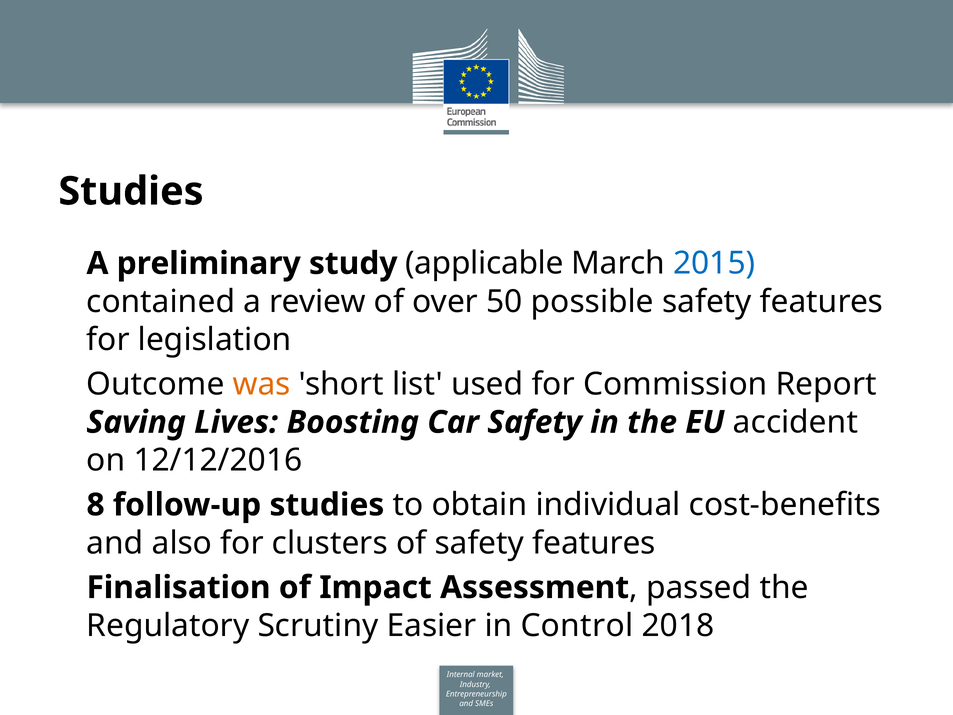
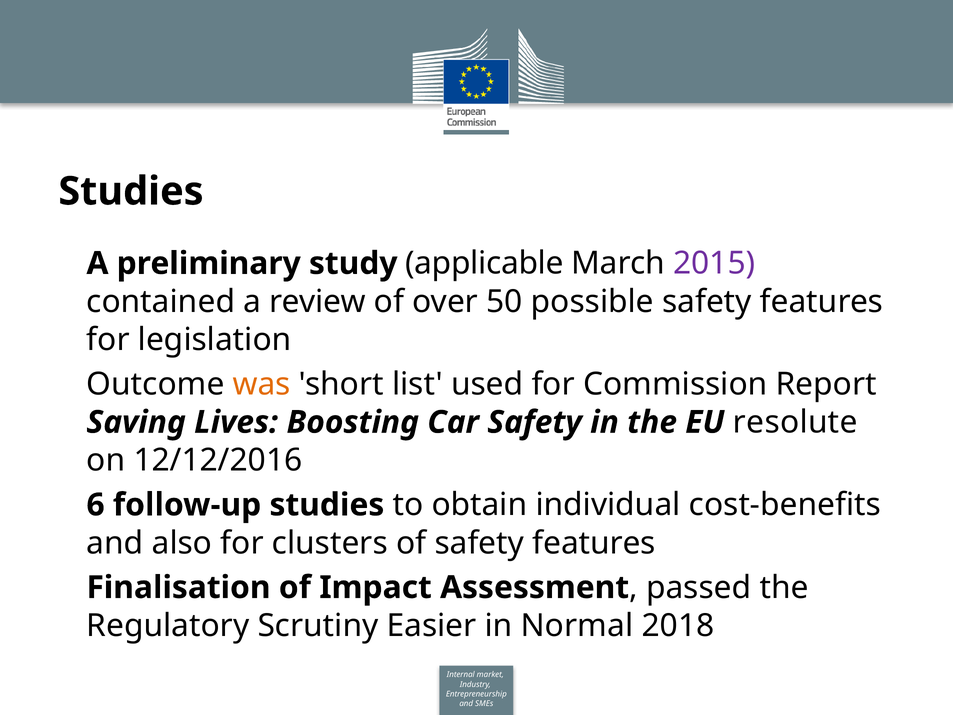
2015 colour: blue -> purple (714, 263)
accident: accident -> resolute (795, 422)
8: 8 -> 6 (96, 505)
Control: Control -> Normal (577, 625)
